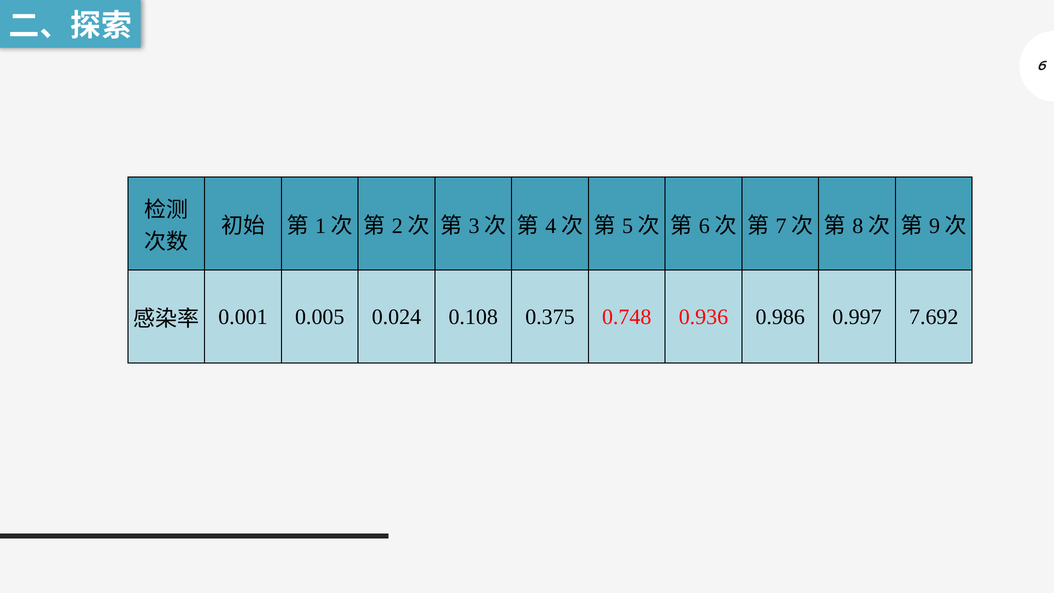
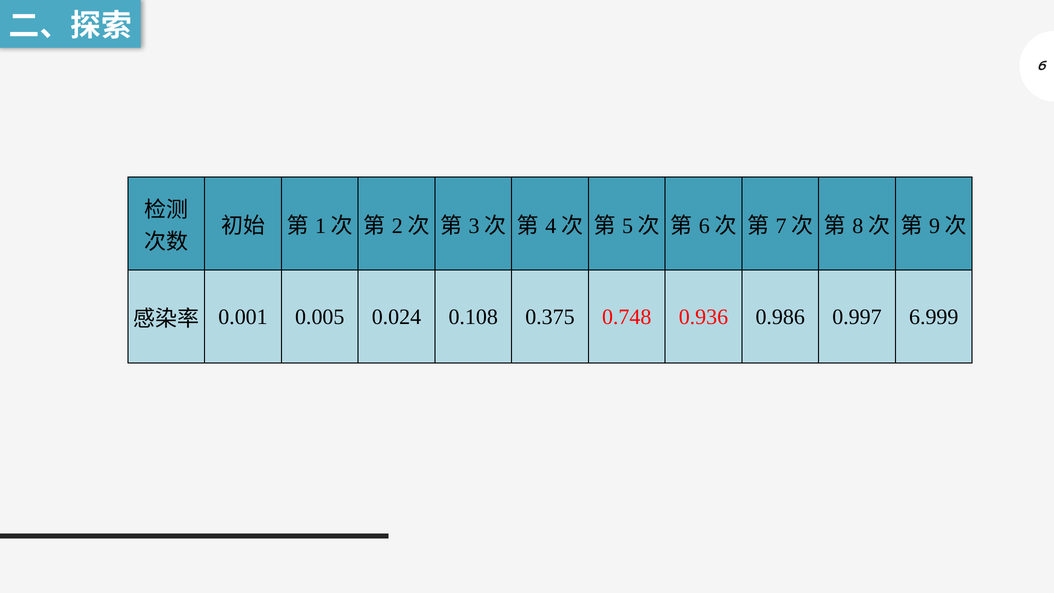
7.692: 7.692 -> 6.999 (934, 317)
